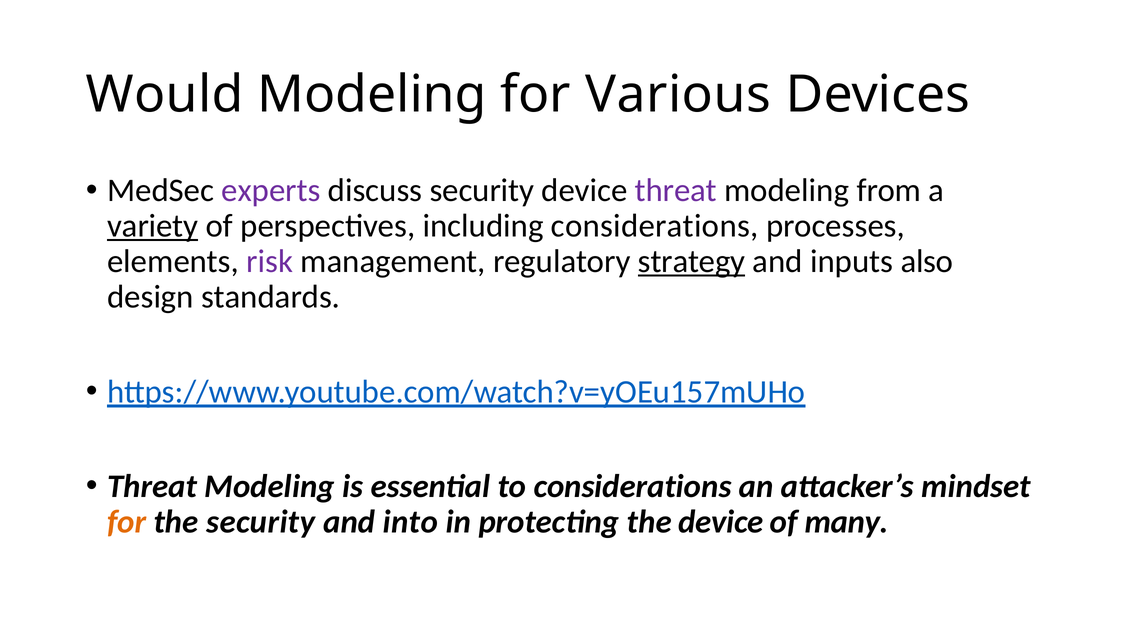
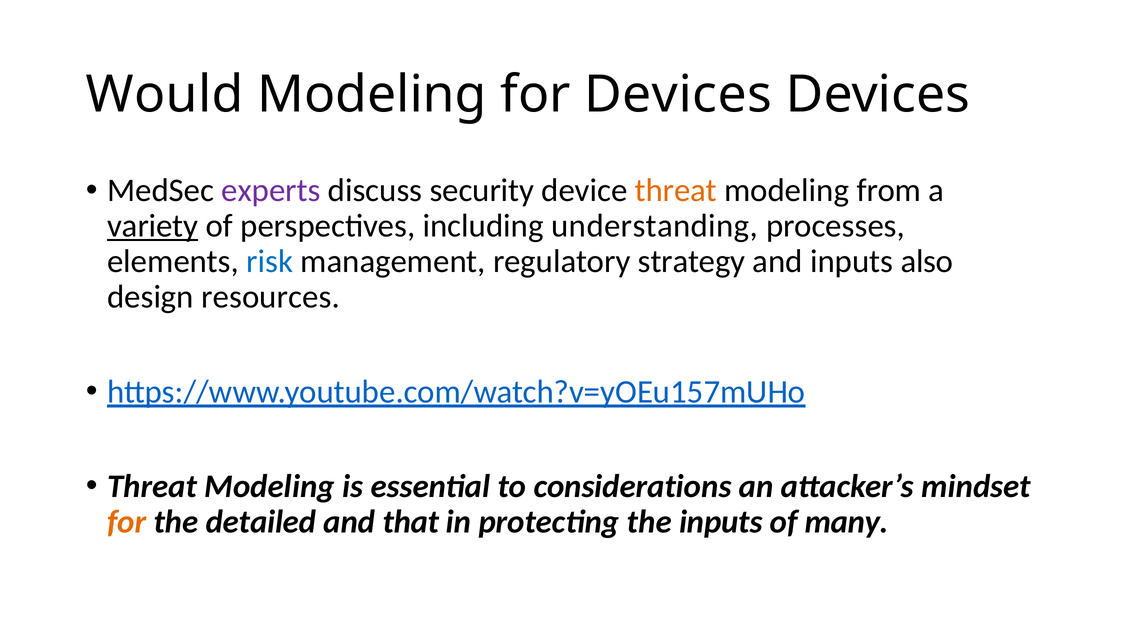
for Various: Various -> Devices (678, 95)
threat colour: purple -> orange (676, 191)
including considerations: considerations -> understanding (655, 226)
risk colour: purple -> blue (270, 262)
strategy underline: present -> none (692, 262)
standards: standards -> resources (271, 297)
the security: security -> detailed (261, 522)
into: into -> that (411, 522)
the device: device -> inputs (721, 522)
